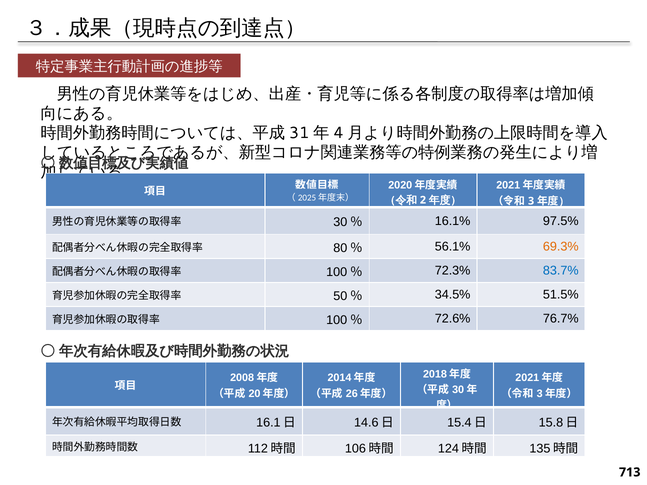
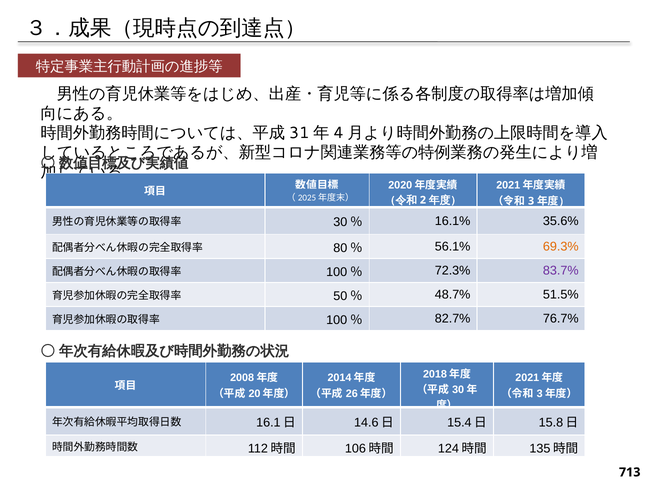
97.5%: 97.5% -> 35.6% (561, 221)
83.7% colour: blue -> purple (561, 271)
34.5%: 34.5% -> 48.7% (453, 295)
72.6%: 72.6% -> 82.7% (453, 319)
